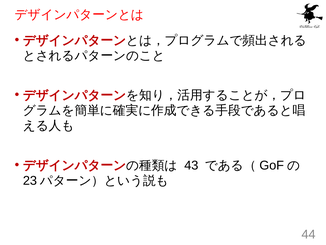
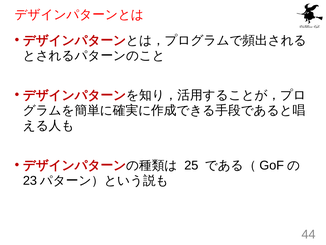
43: 43 -> 25 (191, 165)
